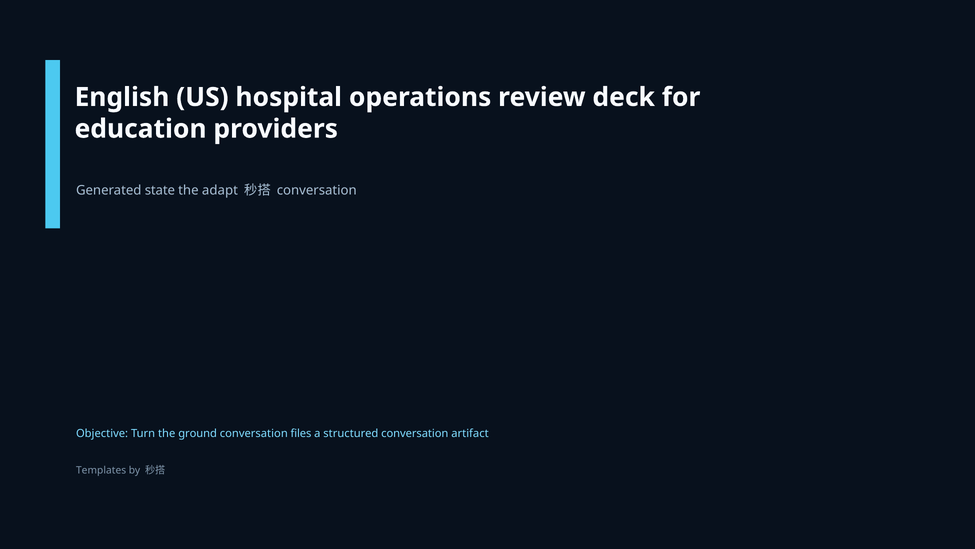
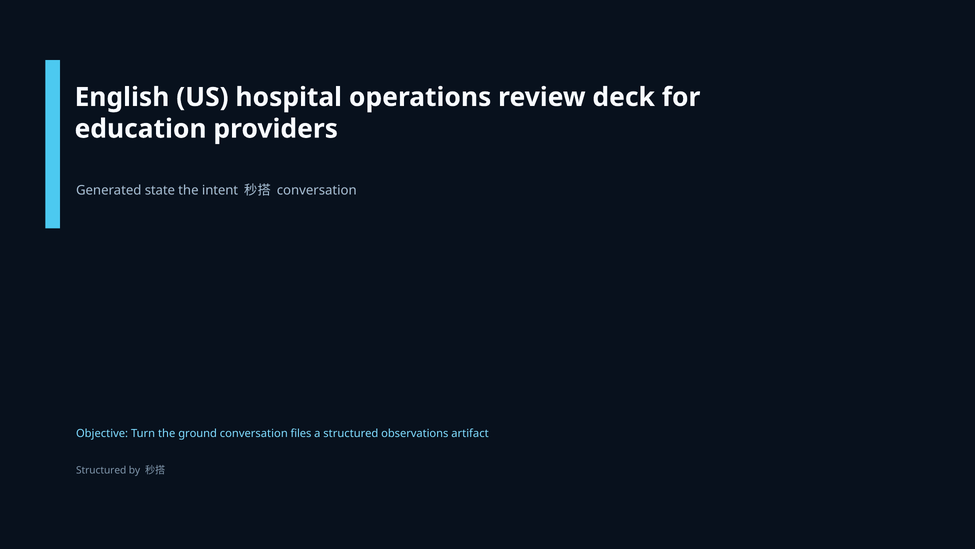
adapt: adapt -> intent (220, 190)
structured conversation: conversation -> observations (415, 433)
Templates: Templates -> Structured (101, 470)
